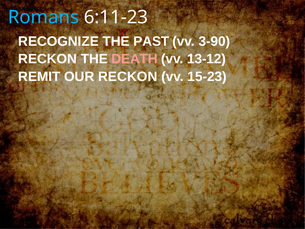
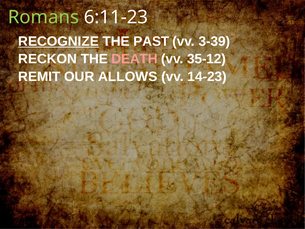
Romans colour: light blue -> light green (43, 17)
RECOGNIZE underline: none -> present (59, 41)
3-90: 3-90 -> 3-39 (214, 41)
13-12: 13-12 -> 35-12 (206, 59)
OUR RECKON: RECKON -> ALLOWS (128, 77)
15-23: 15-23 -> 14-23 (207, 77)
